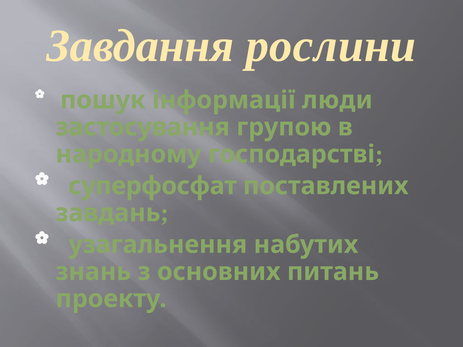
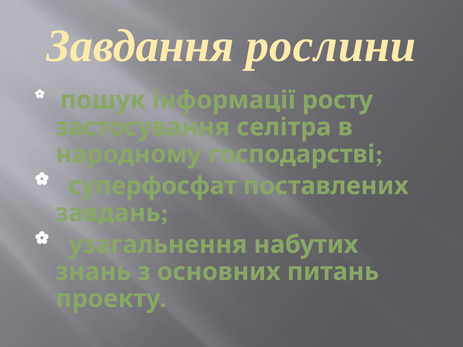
люди: люди -> росту (337, 100)
групою: групою -> селітра (284, 127)
